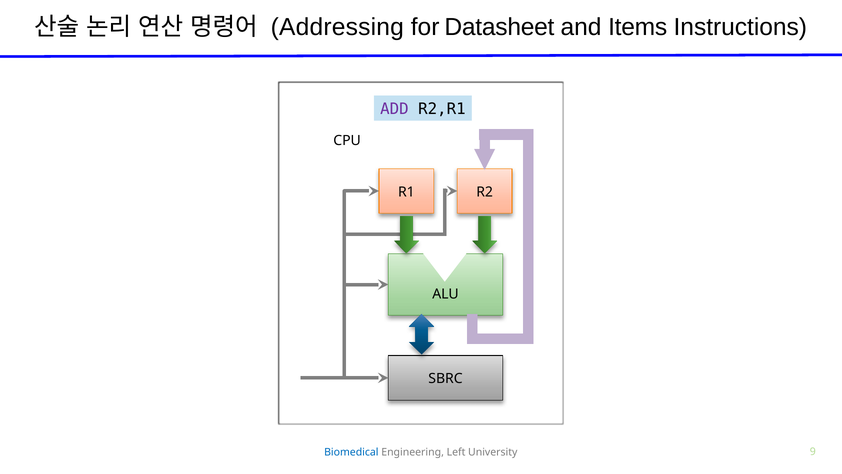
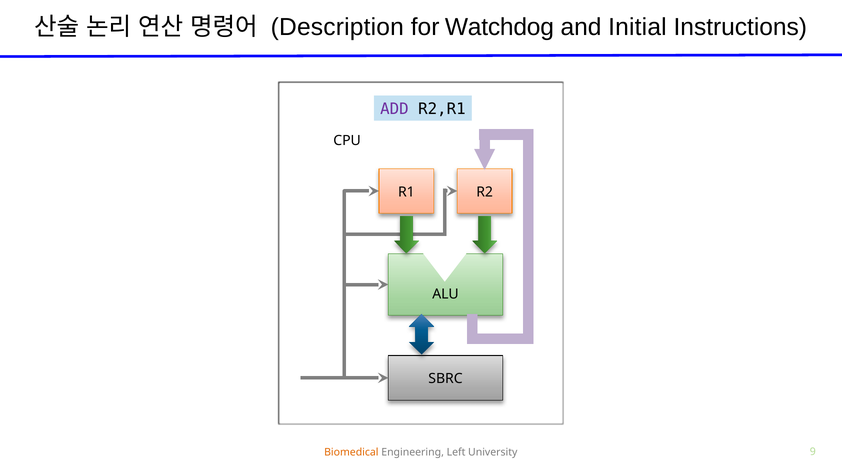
Addressing: Addressing -> Description (337, 27)
Datasheet: Datasheet -> Watchdog (499, 27)
Items: Items -> Initial (637, 27)
Biomedical colour: blue -> orange (351, 452)
